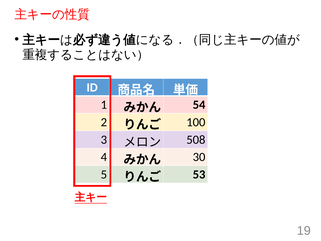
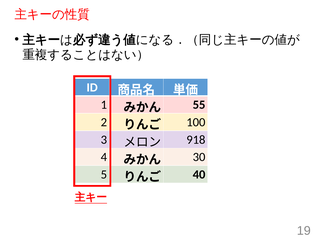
54: 54 -> 55 (199, 105)
508: 508 -> 918 (196, 140)
53: 53 -> 40 (199, 174)
